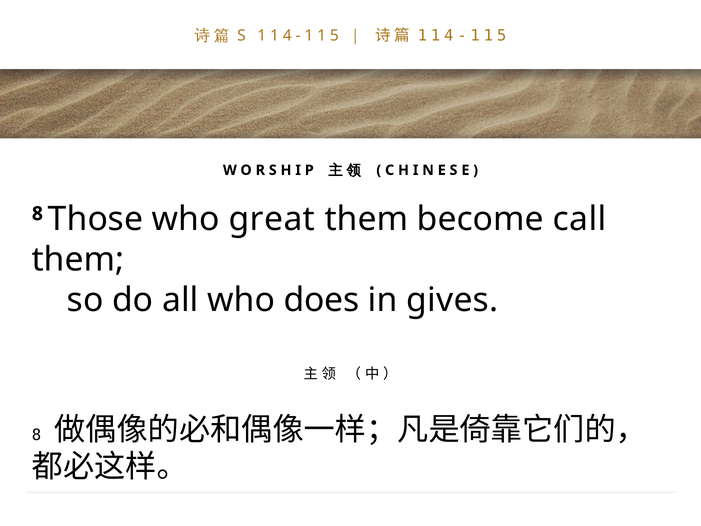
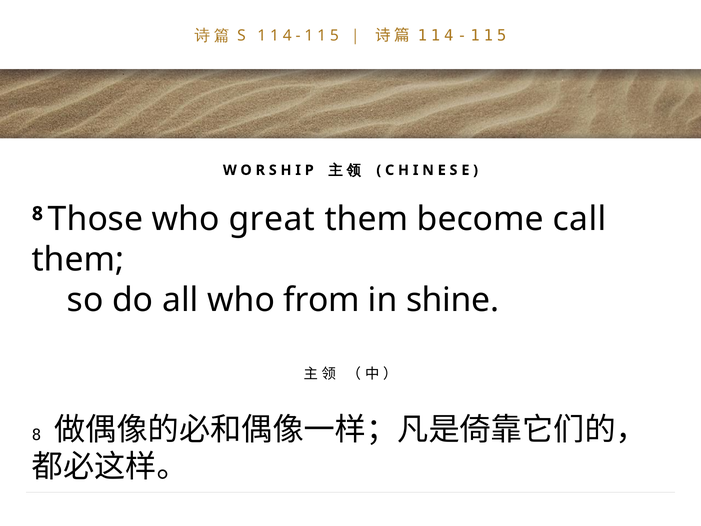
does: does -> from (322, 300)
gives: gives -> shine (453, 300)
